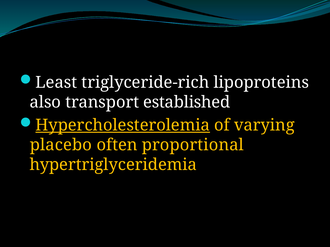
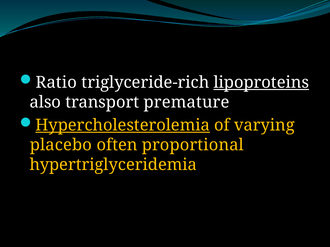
Least: Least -> Ratio (56, 83)
lipoproteins underline: none -> present (261, 83)
established: established -> premature (187, 102)
